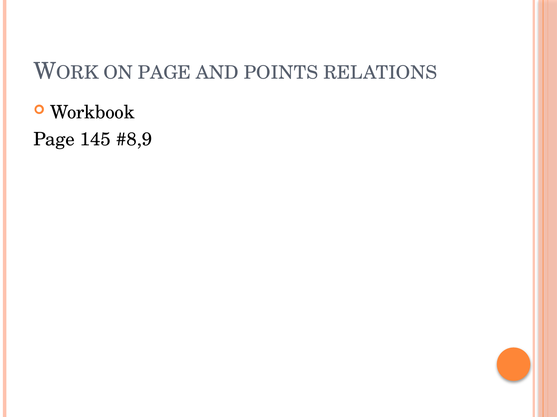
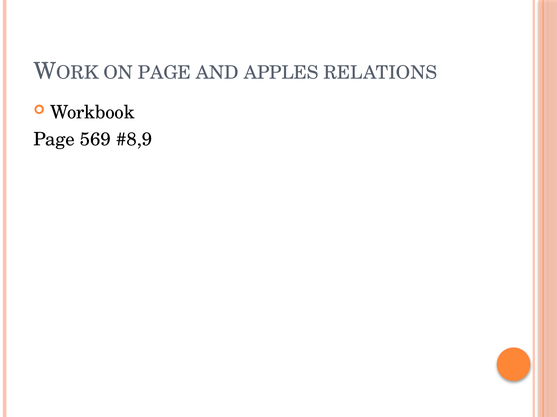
POINTS: POINTS -> APPLES (281, 73)
145: 145 -> 569 (95, 140)
